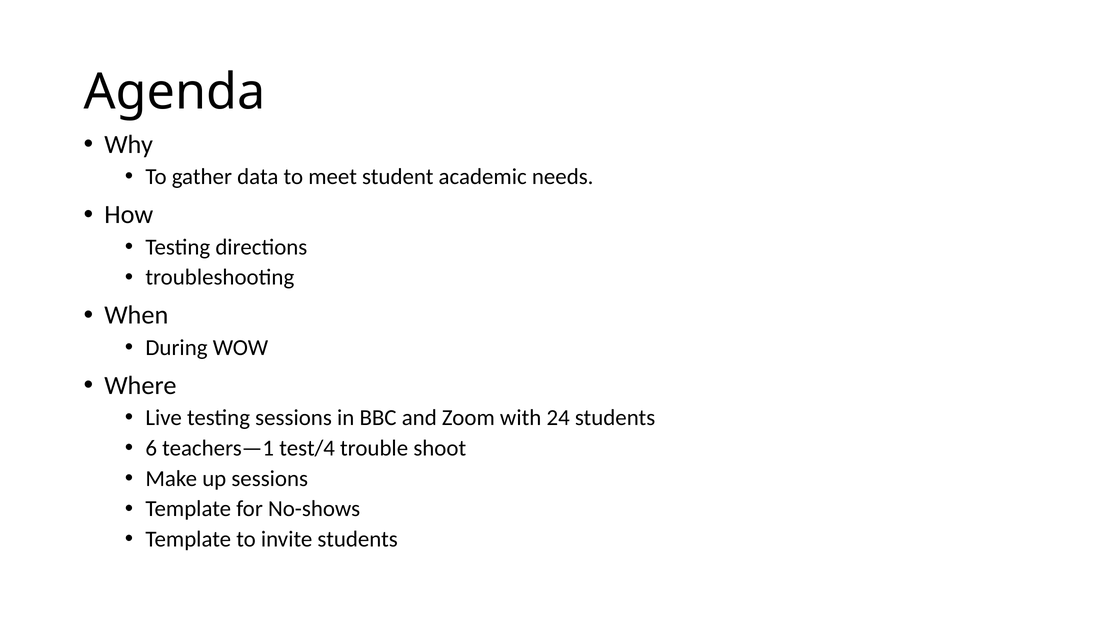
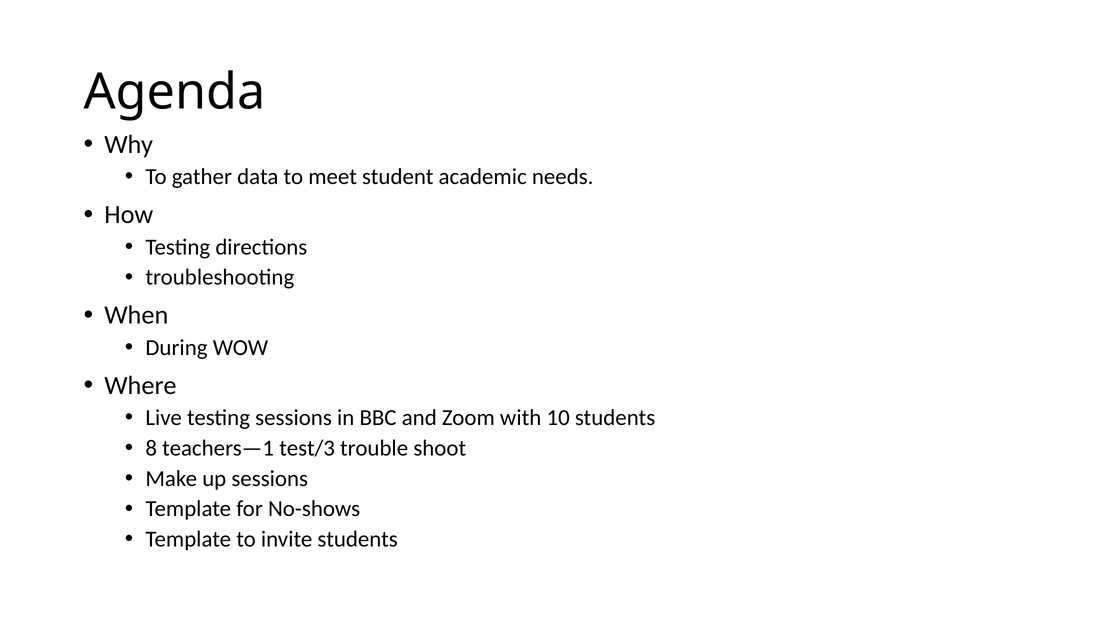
24: 24 -> 10 (558, 418)
6: 6 -> 8 (151, 449)
test/4: test/4 -> test/3 (307, 449)
